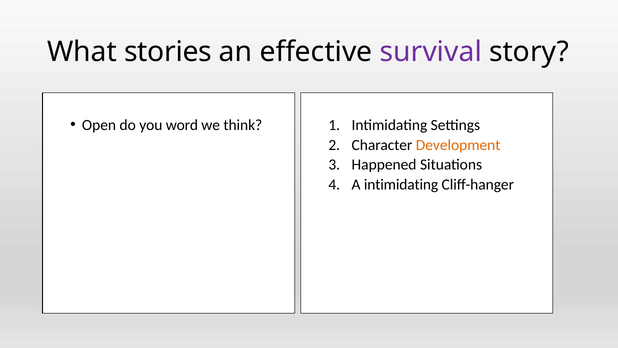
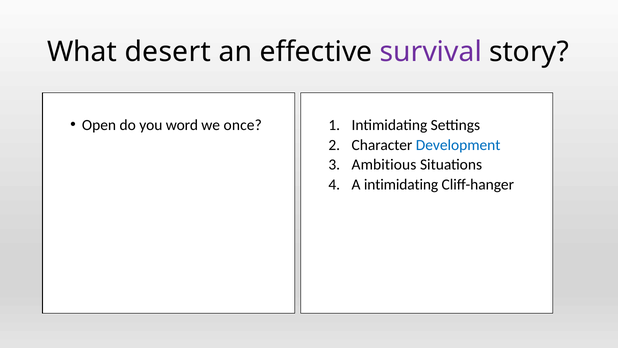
stories: stories -> desert (168, 52)
think: think -> once (243, 125)
Development colour: orange -> blue (458, 145)
Happened: Happened -> Ambitious (384, 165)
